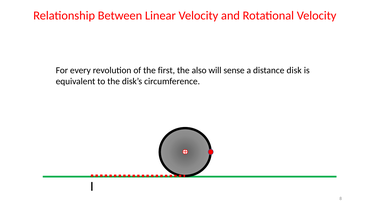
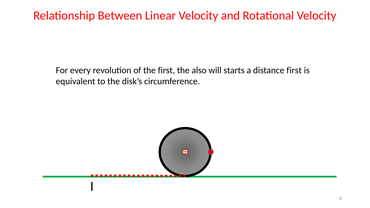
sense: sense -> starts (234, 70)
distance disk: disk -> first (294, 70)
